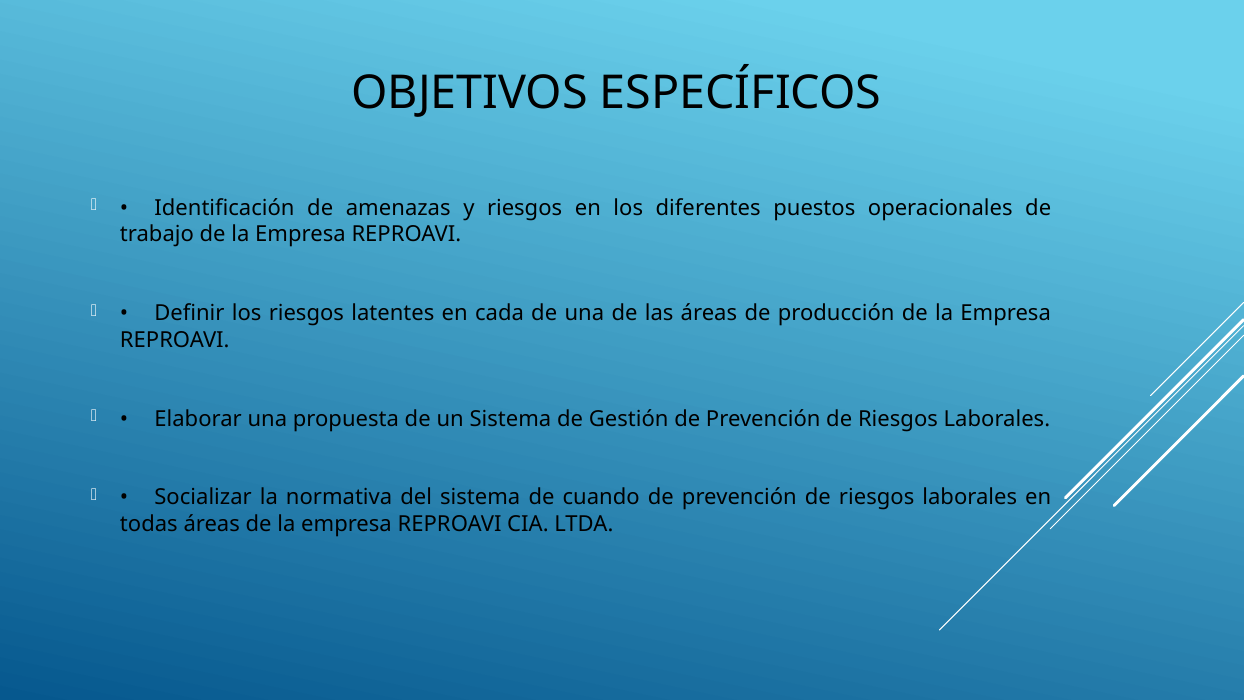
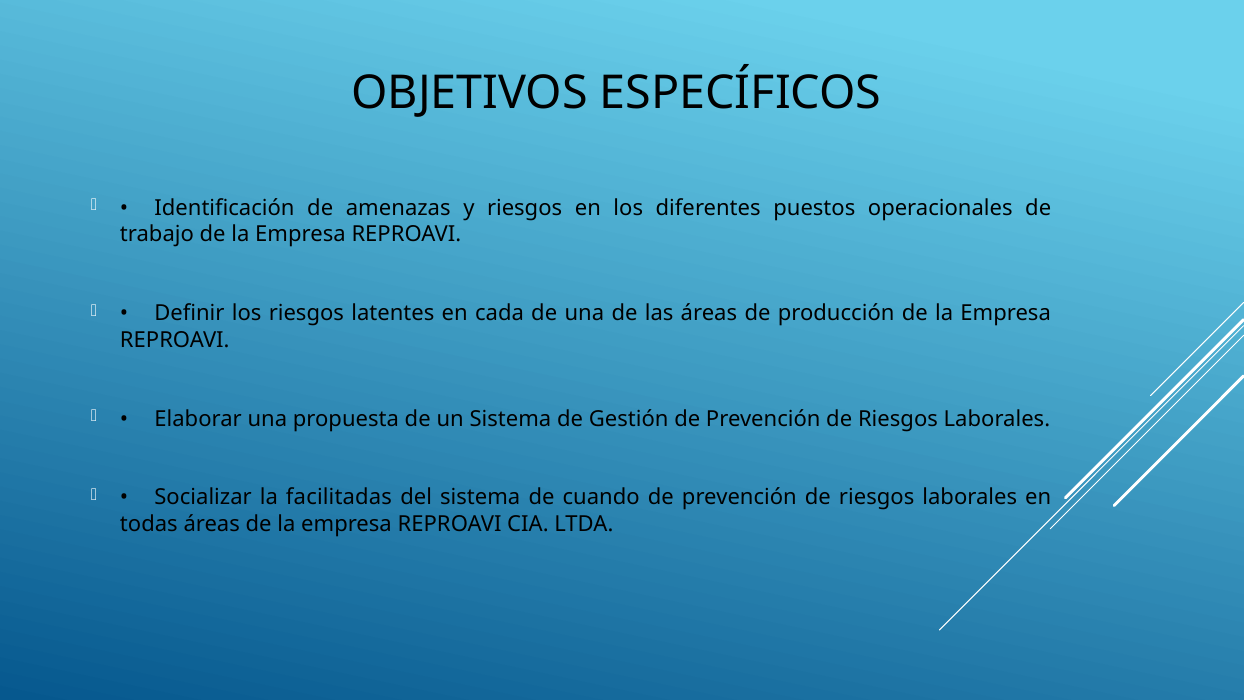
normativa: normativa -> facilitadas (339, 497)
